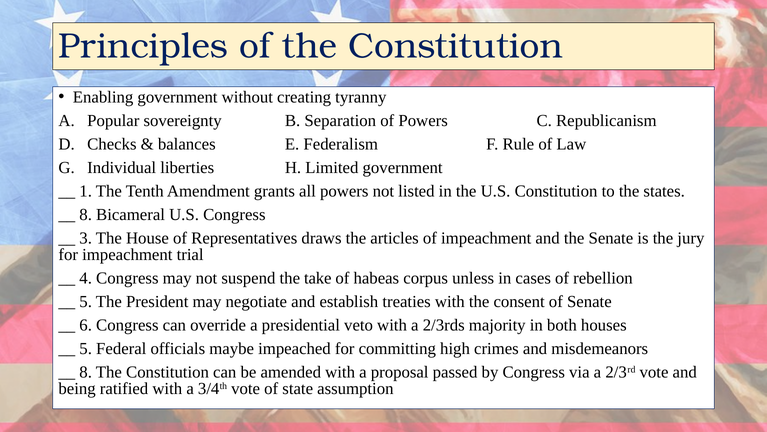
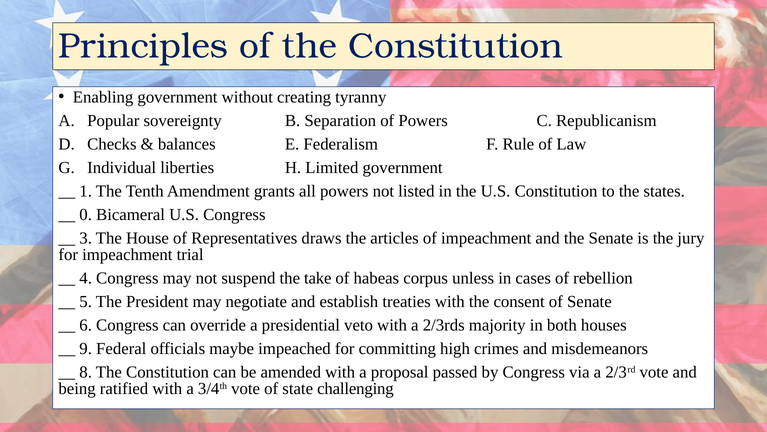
8: 8 -> 0 (86, 215)
5: 5 -> 9 (86, 348)
assumption: assumption -> challenging (355, 388)
